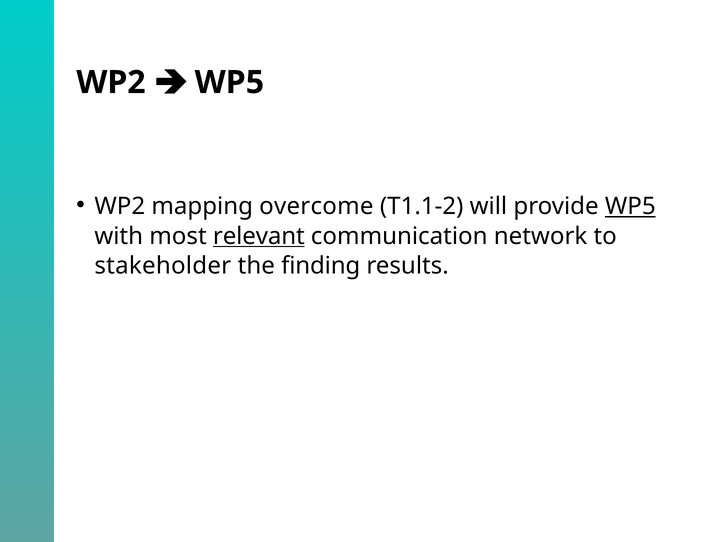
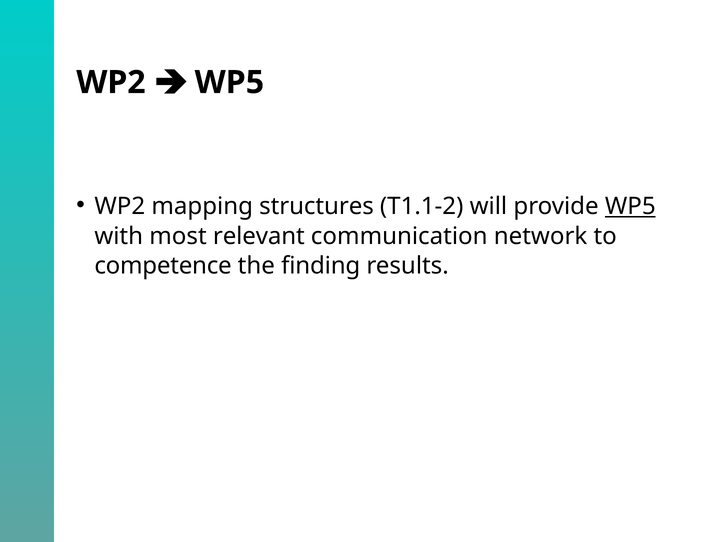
overcome: overcome -> structures (317, 207)
relevant underline: present -> none (259, 236)
stakeholder: stakeholder -> competence (163, 266)
